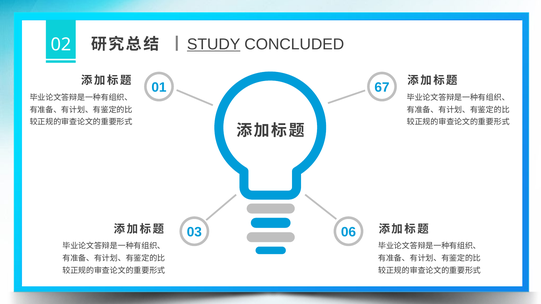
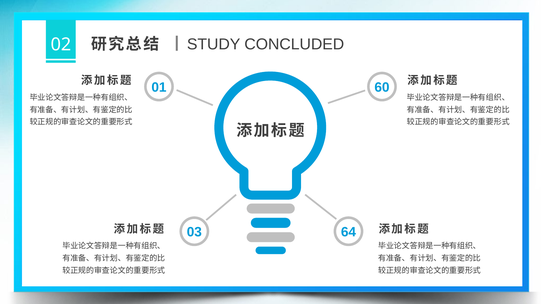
STUDY underline: present -> none (214, 44)
67: 67 -> 60 (382, 88)
06: 06 -> 64 (348, 232)
